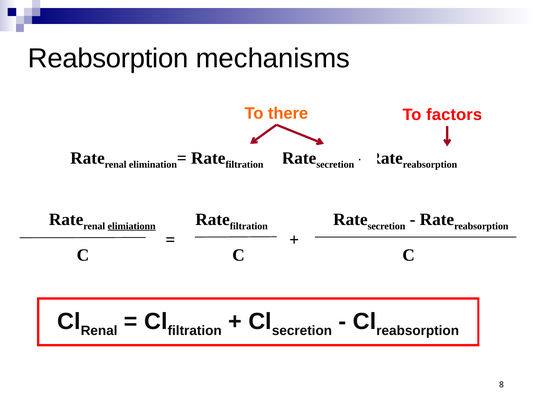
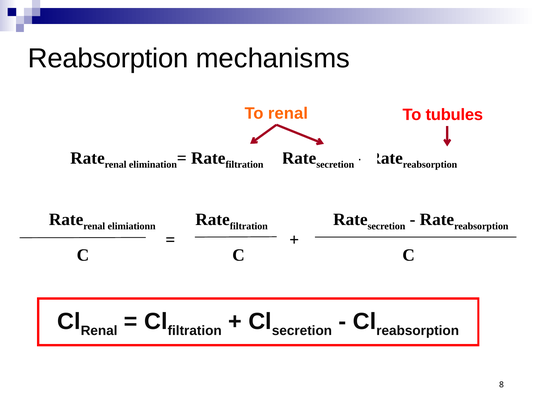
To there: there -> renal (288, 113)
factors: factors -> tubules (454, 115)
elimiationn underline: present -> none (132, 226)
